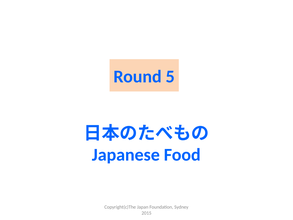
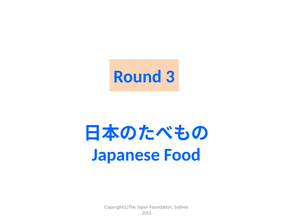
5: 5 -> 3 (170, 77)
